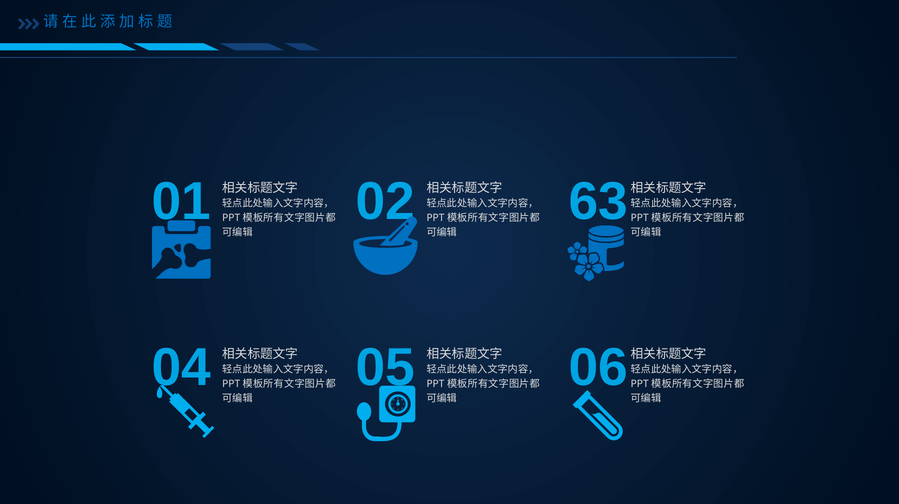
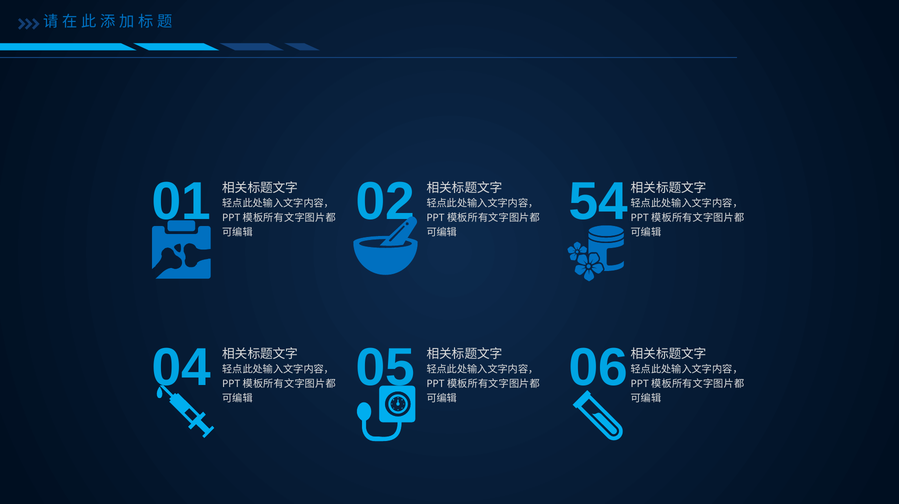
63: 63 -> 54 (598, 201)
